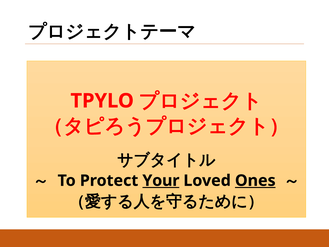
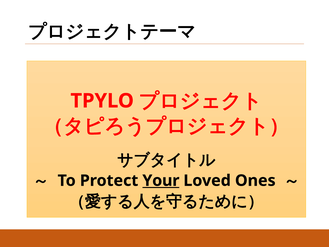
Ones underline: present -> none (255, 180)
